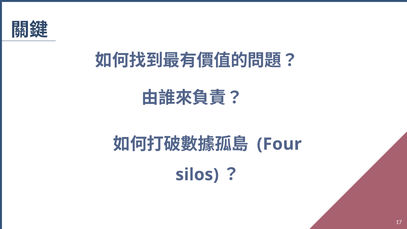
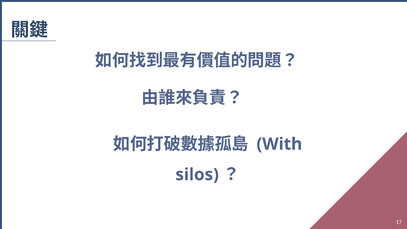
Four: Four -> With (279, 144)
